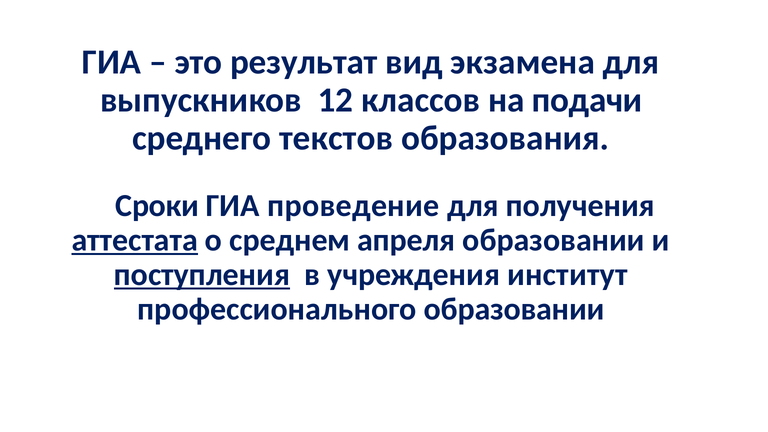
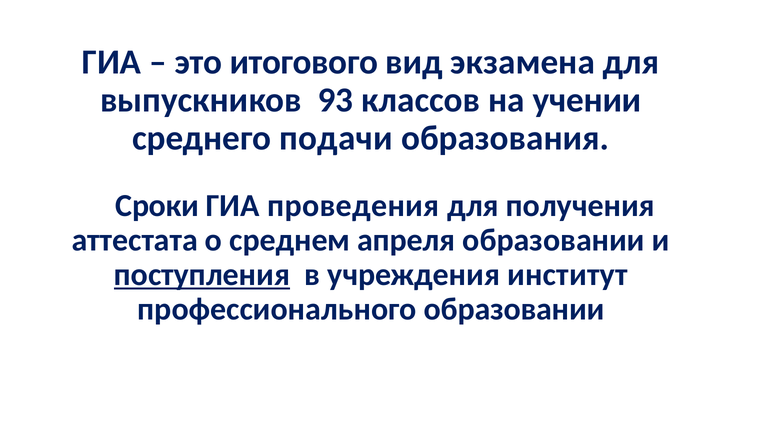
результат: результат -> итогового (304, 62)
12: 12 -> 93 (335, 100)
подачи: подачи -> учении (587, 100)
текстов: текстов -> подачи (336, 138)
проведение: проведение -> проведения (353, 206)
аттестата underline: present -> none (135, 240)
